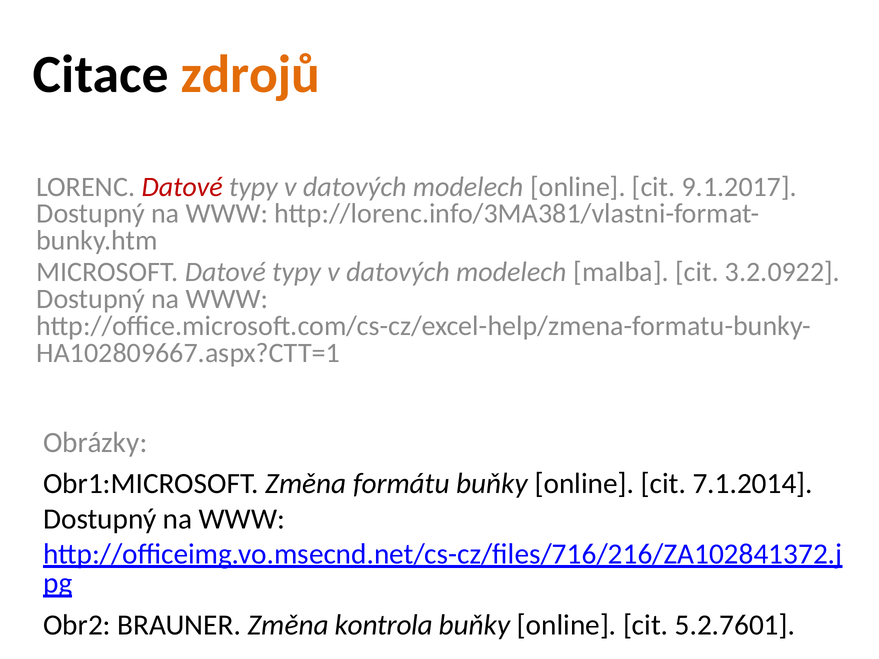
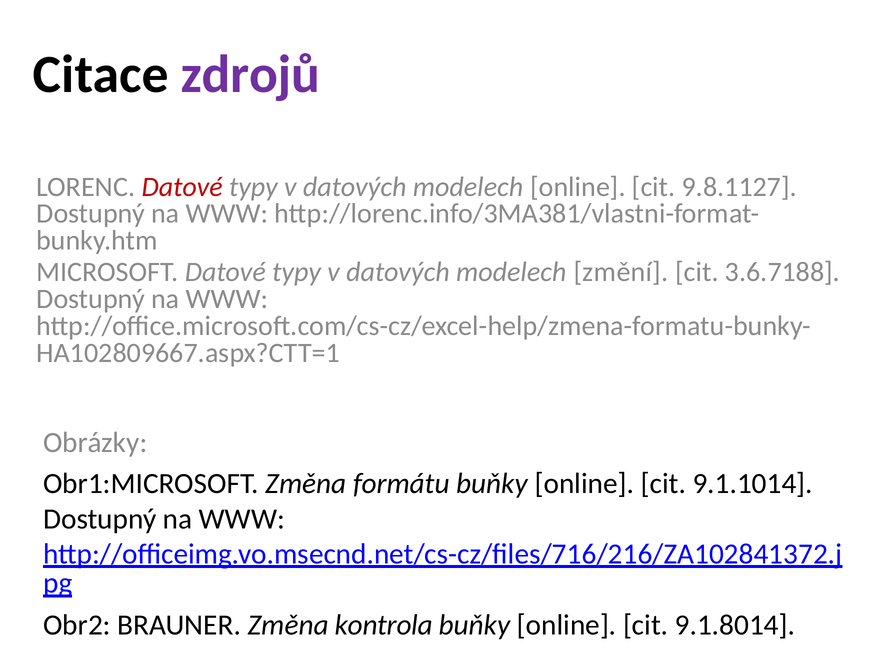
zdrojů colour: orange -> purple (250, 74)
9.1.2017: 9.1.2017 -> 9.8.1127 (739, 187)
malba: malba -> změní (621, 272)
3.2.0922: 3.2.0922 -> 3.6.7188 (783, 272)
7.1.2014: 7.1.2014 -> 9.1.1014 (753, 484)
5.2.7601: 5.2.7601 -> 9.1.8014 (735, 625)
